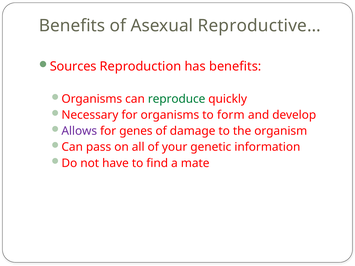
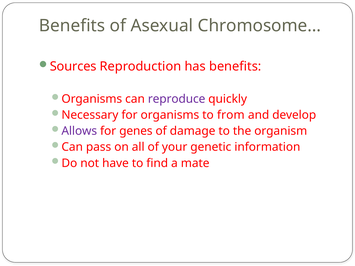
Reproductive…: Reproductive… -> Chromosome… (259, 26)
reproduce colour: green -> purple (177, 99)
form: form -> from (231, 115)
